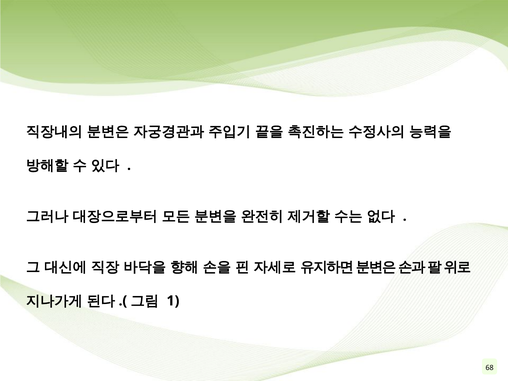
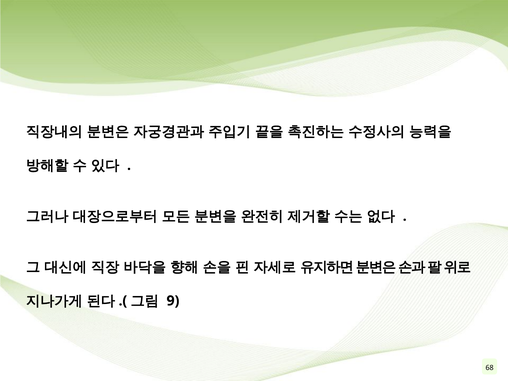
1: 1 -> 9 (173, 301)
